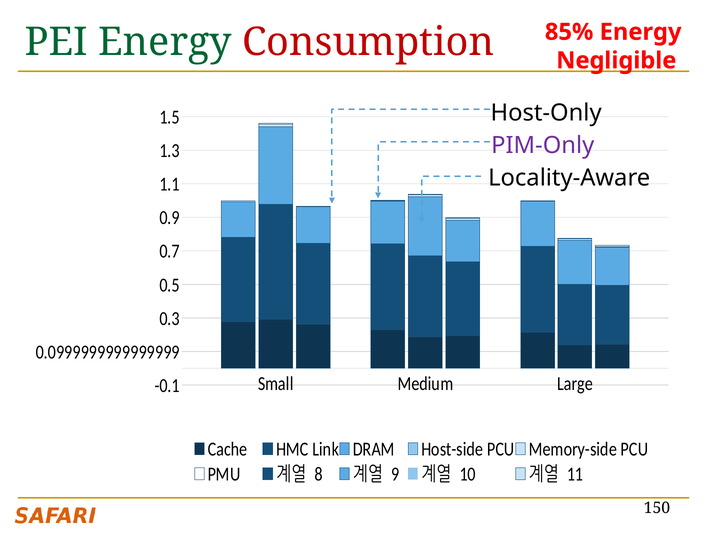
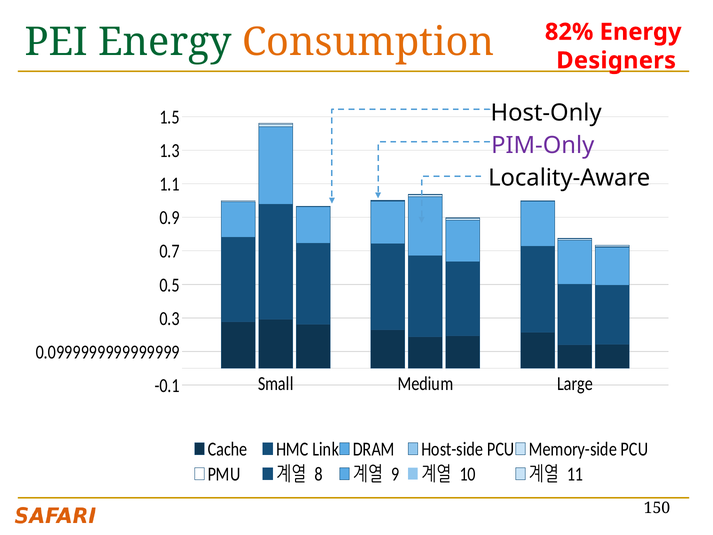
85%: 85% -> 82% (569, 32)
Consumption colour: red -> orange (368, 42)
Negligible: Negligible -> Designers (616, 60)
